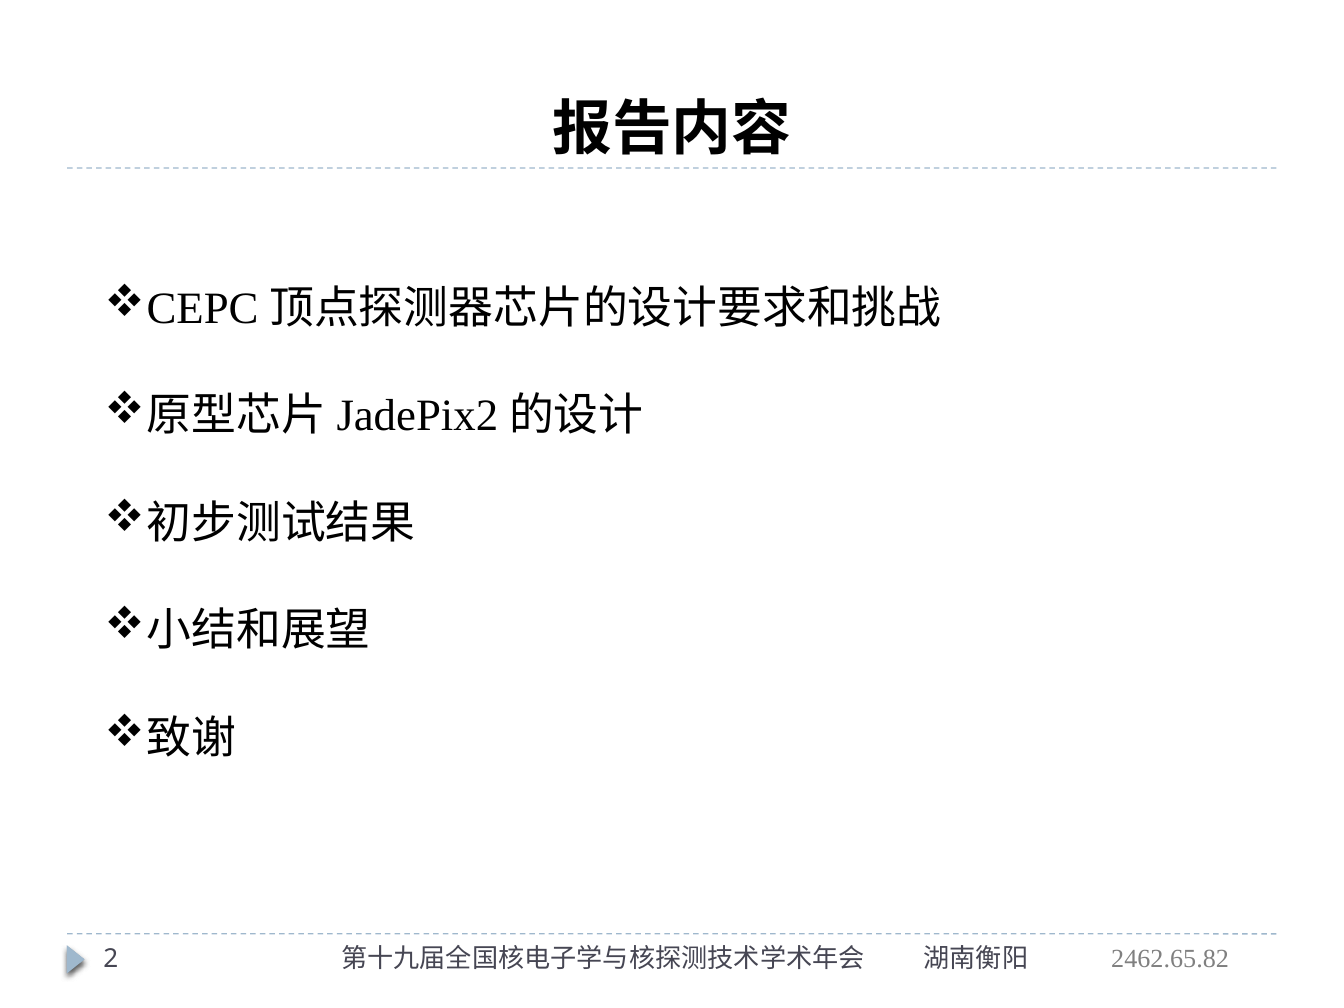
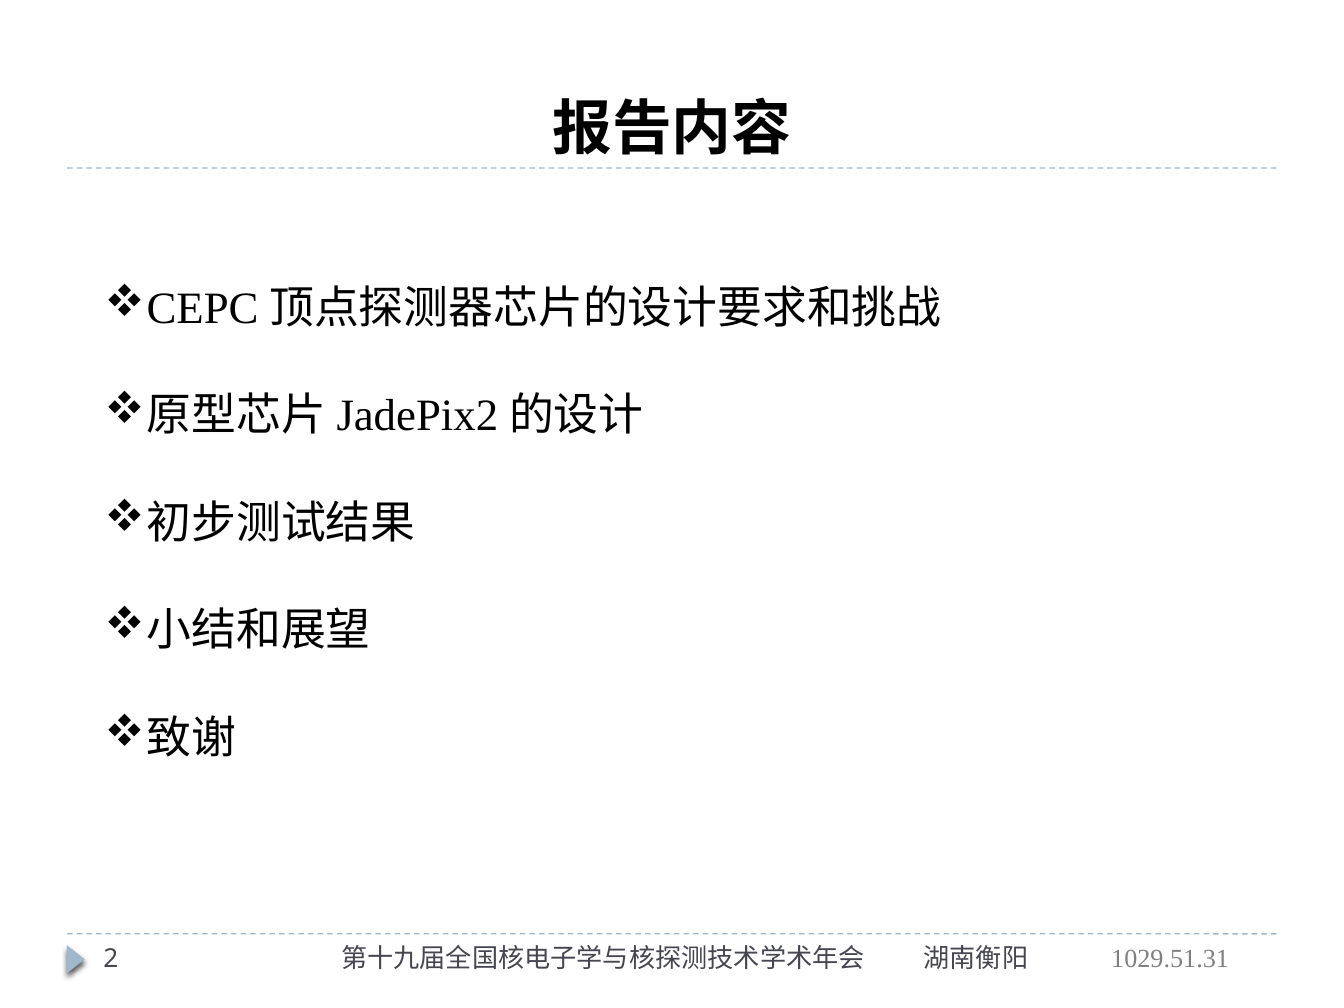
2462.65.82: 2462.65.82 -> 1029.51.31 (1170, 959)
